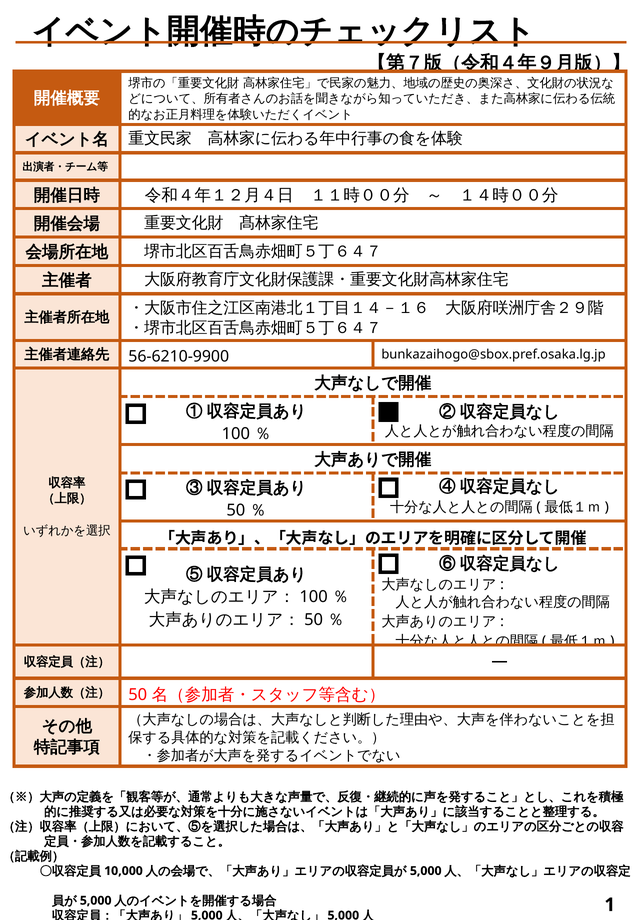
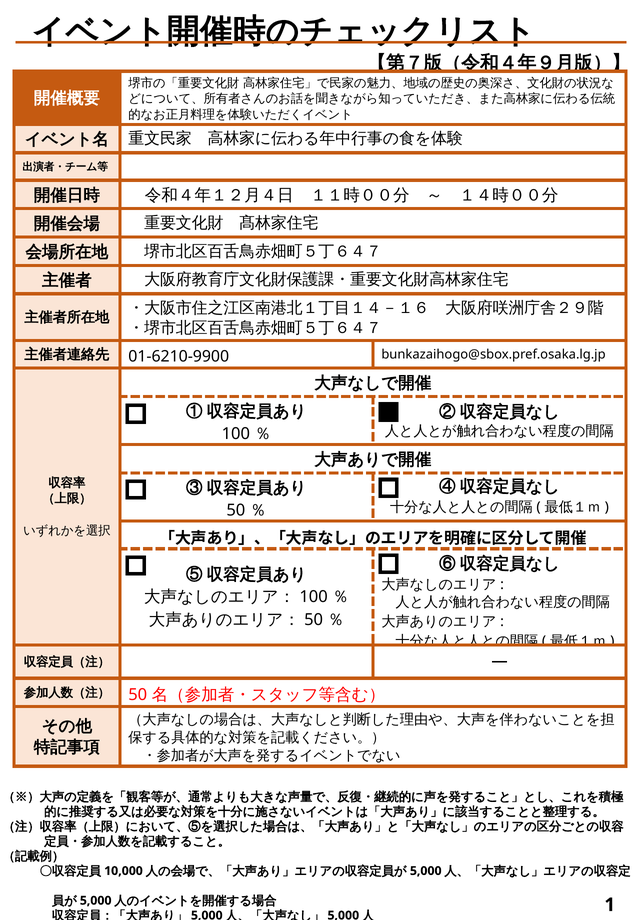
56-6210-9900: 56-6210-9900 -> 01-6210-9900 (179, 356)
